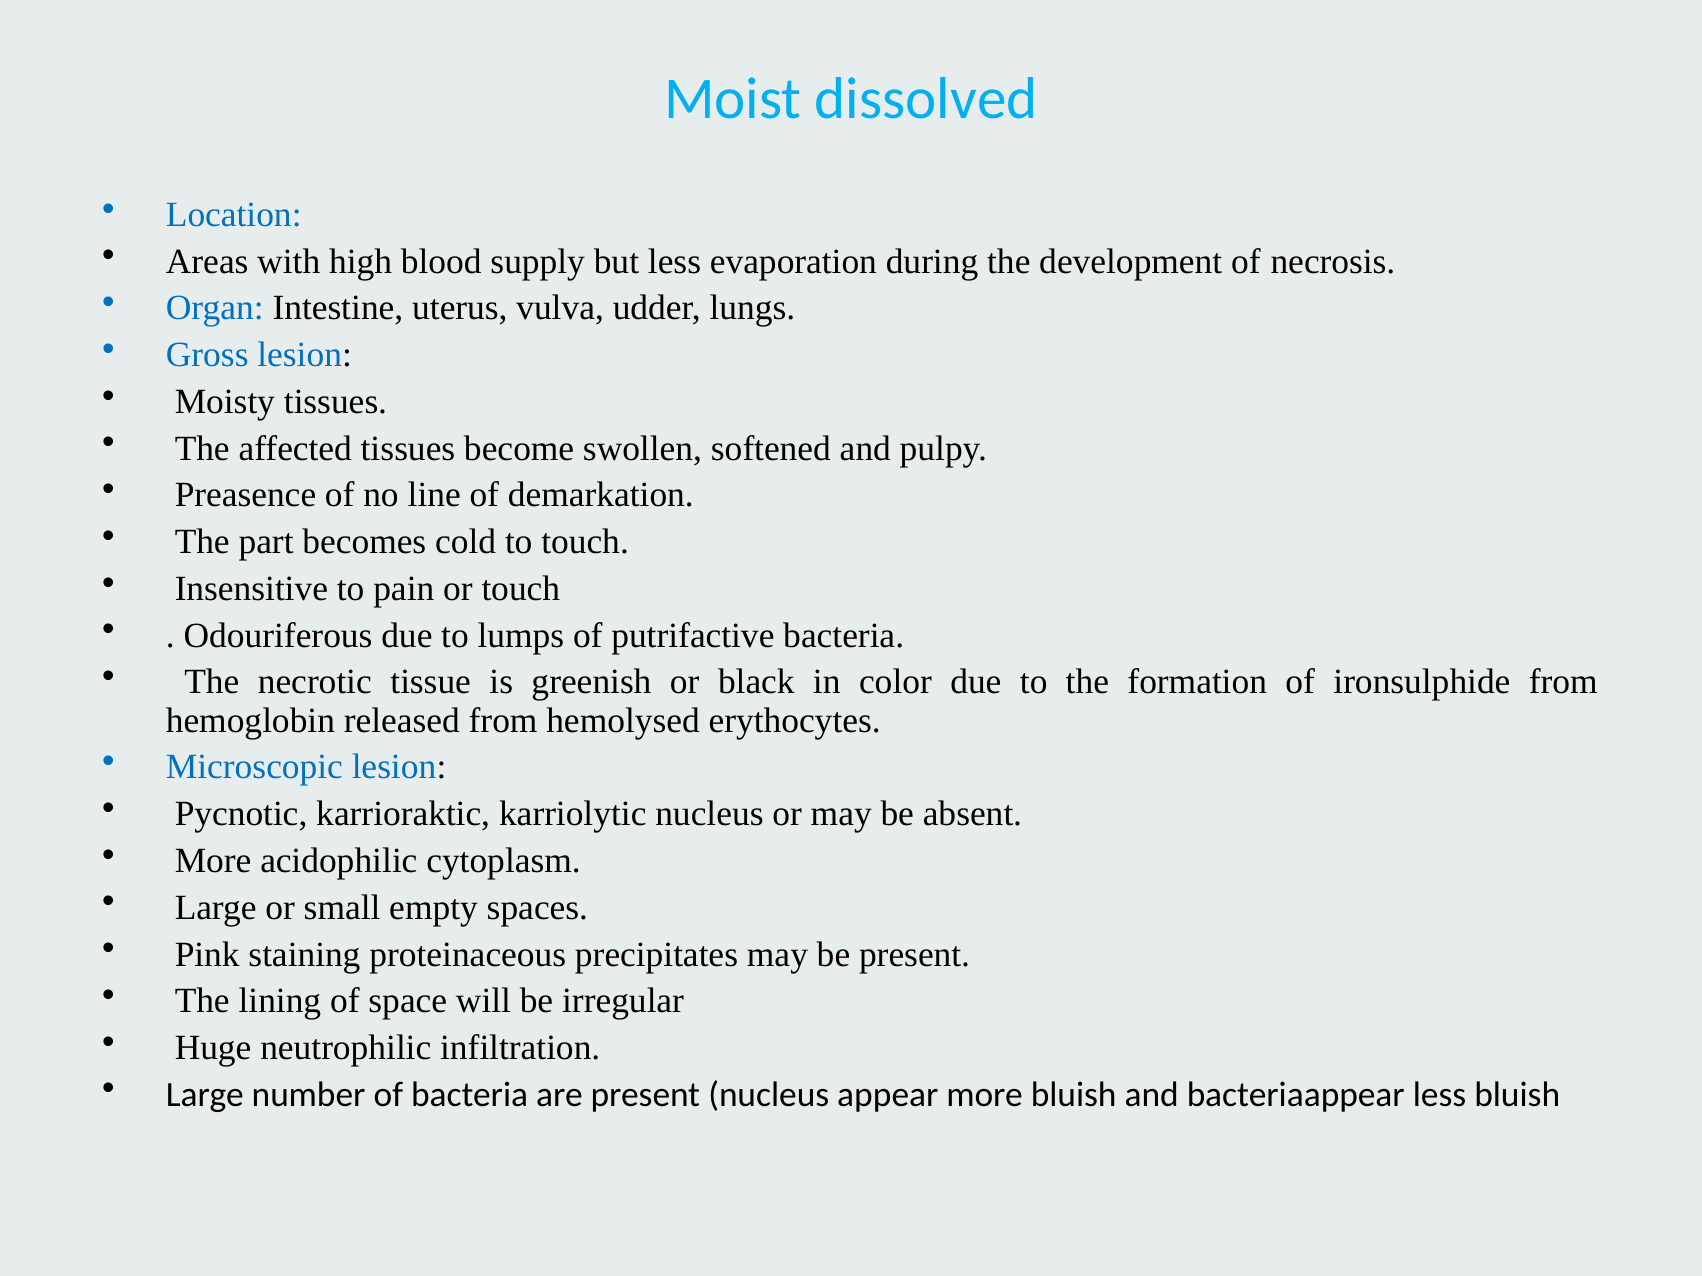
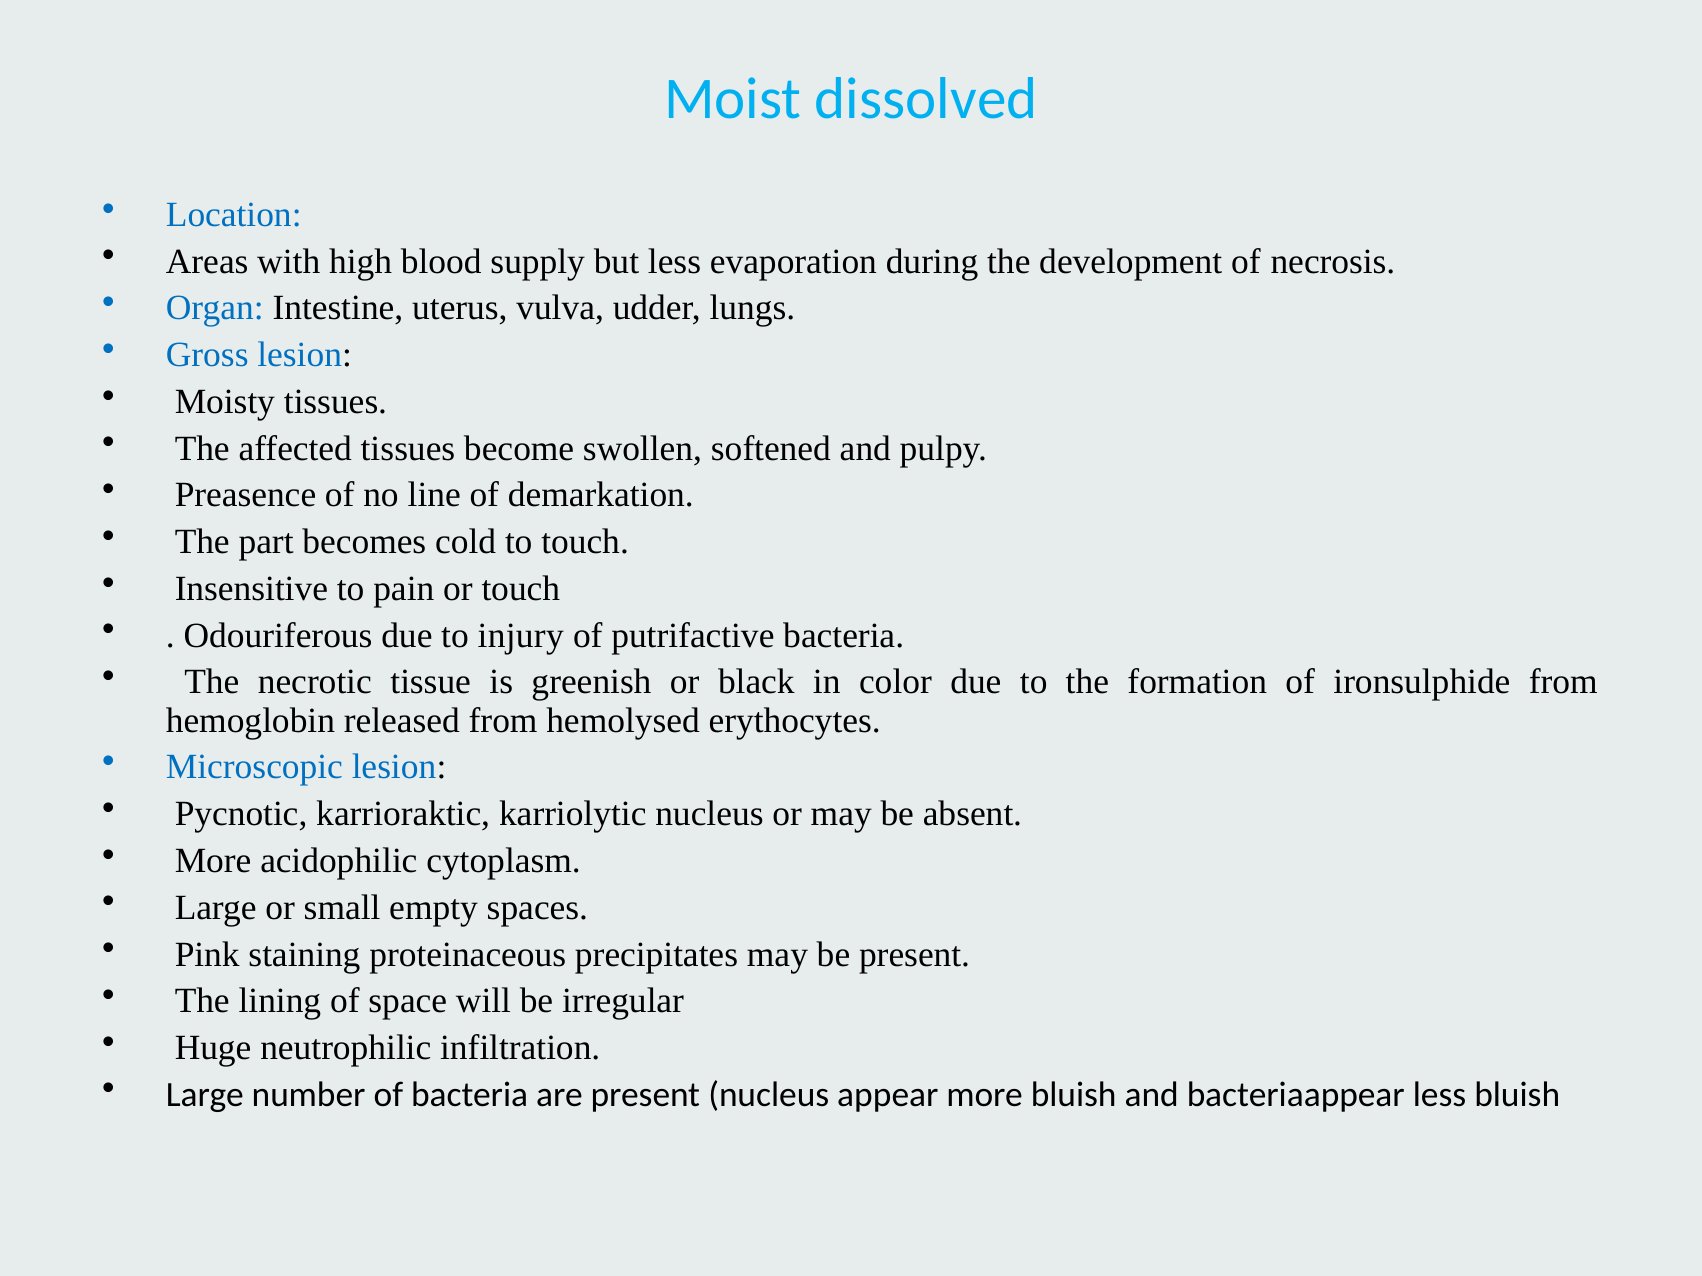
lumps: lumps -> injury (521, 636)
